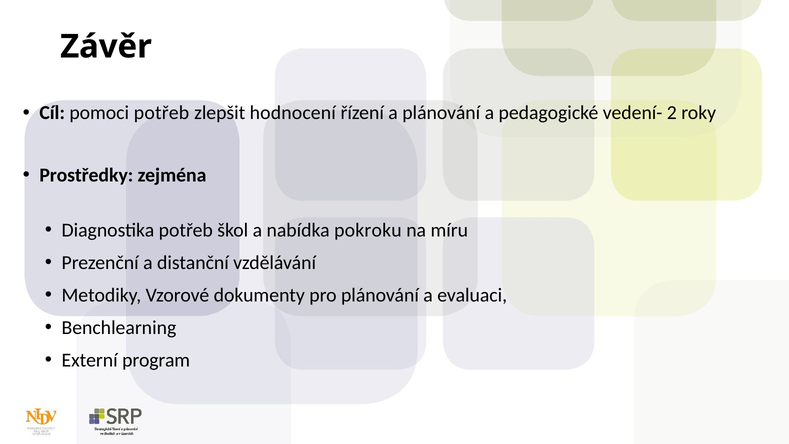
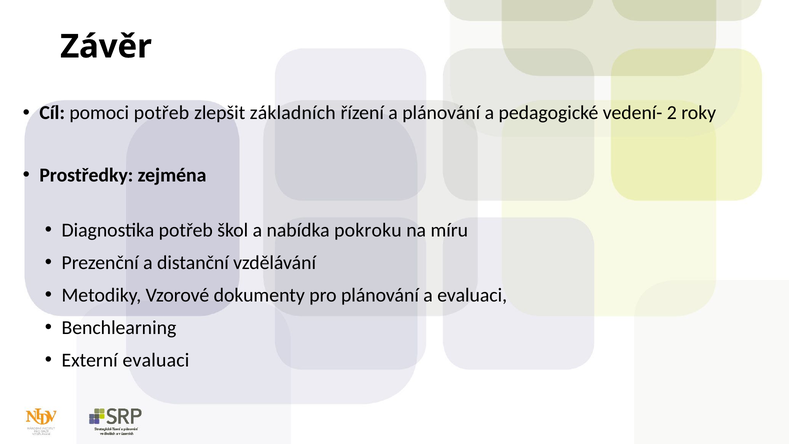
hodnocení: hodnocení -> základních (293, 113)
Externí program: program -> evaluaci (156, 360)
